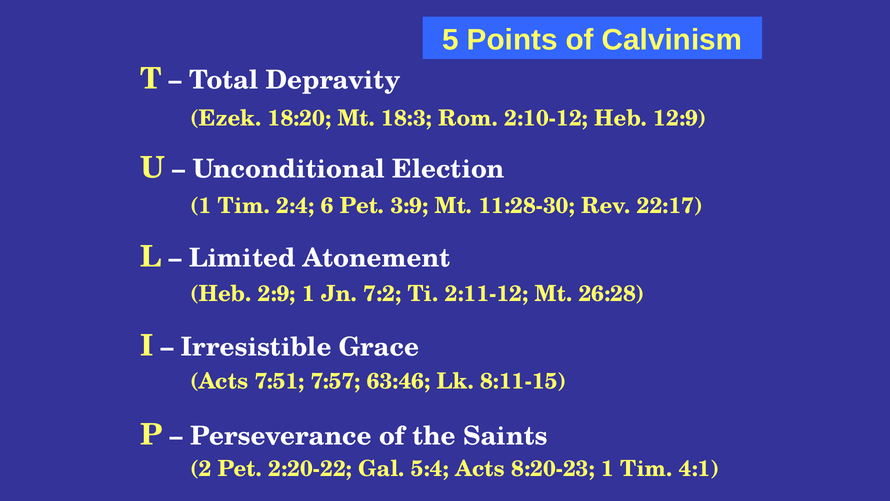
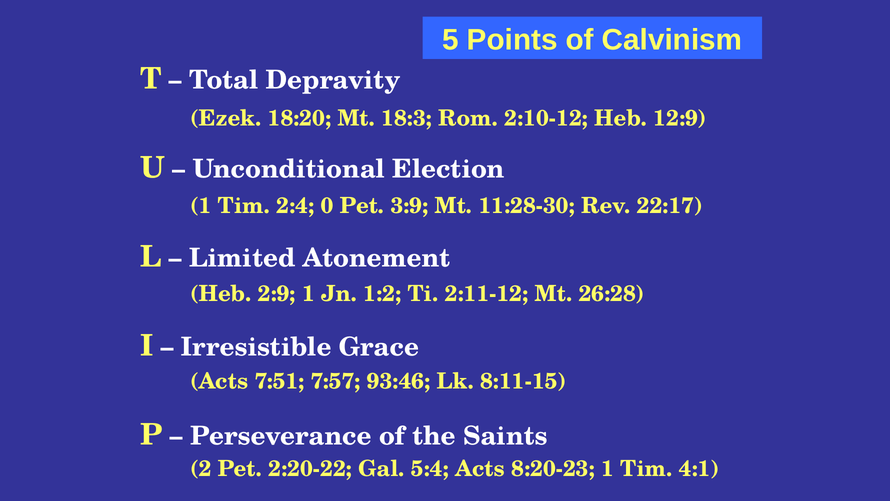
6: 6 -> 0 (327, 206)
7:2: 7:2 -> 1:2 (382, 294)
63:46: 63:46 -> 93:46 (399, 381)
